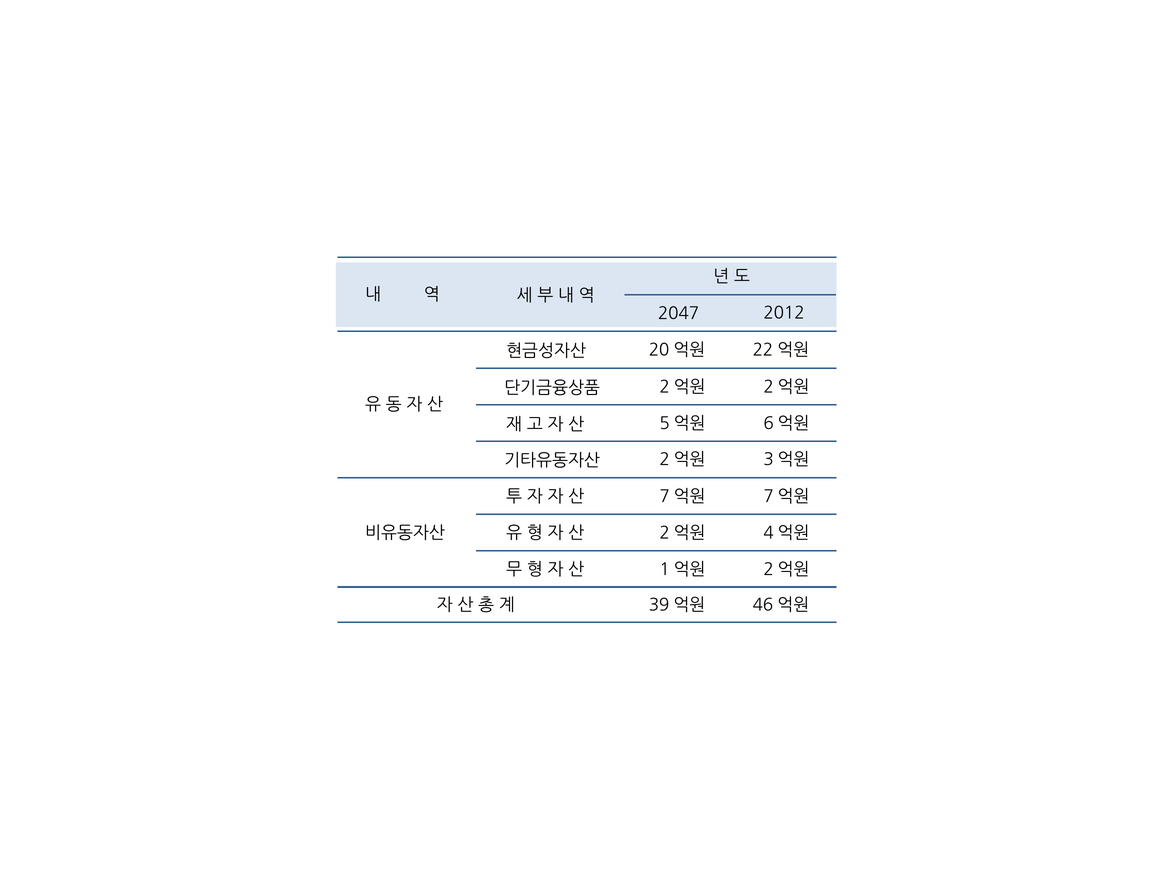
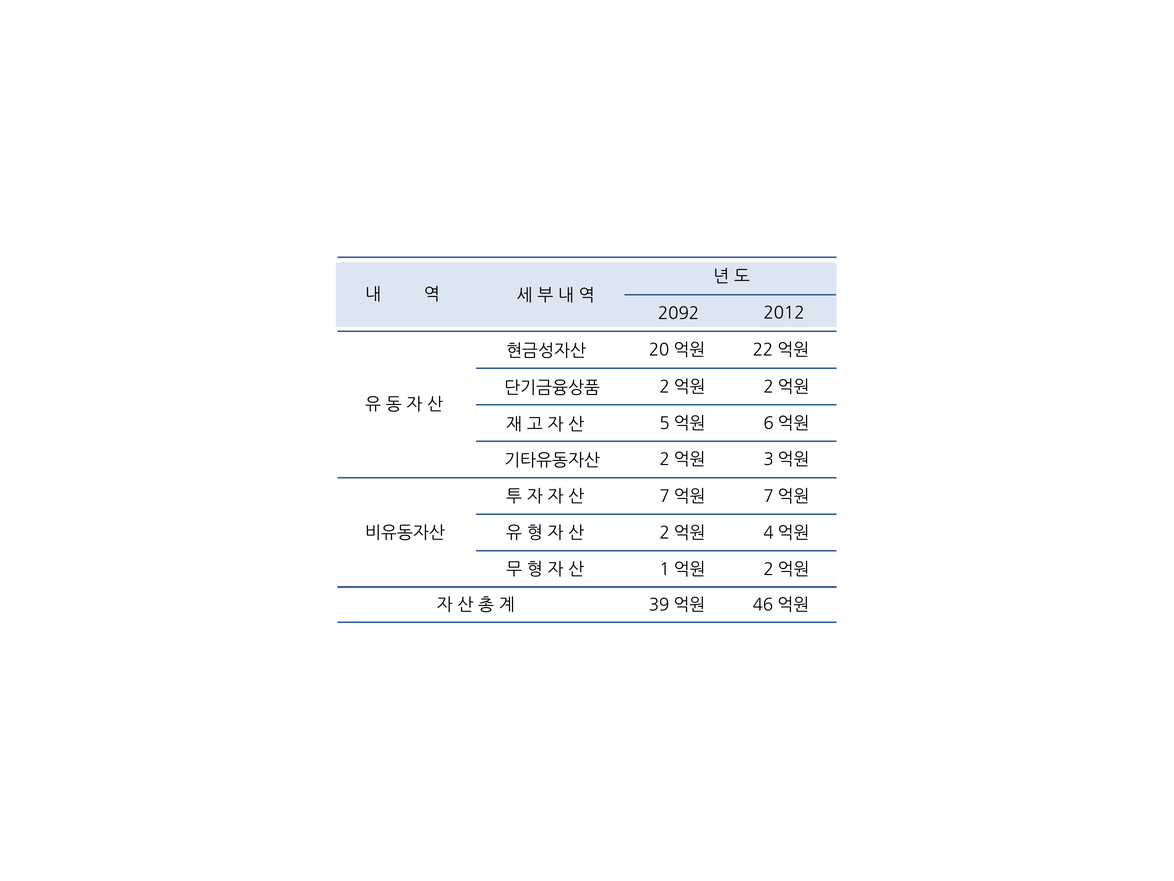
2047: 2047 -> 2092 (679, 313)
